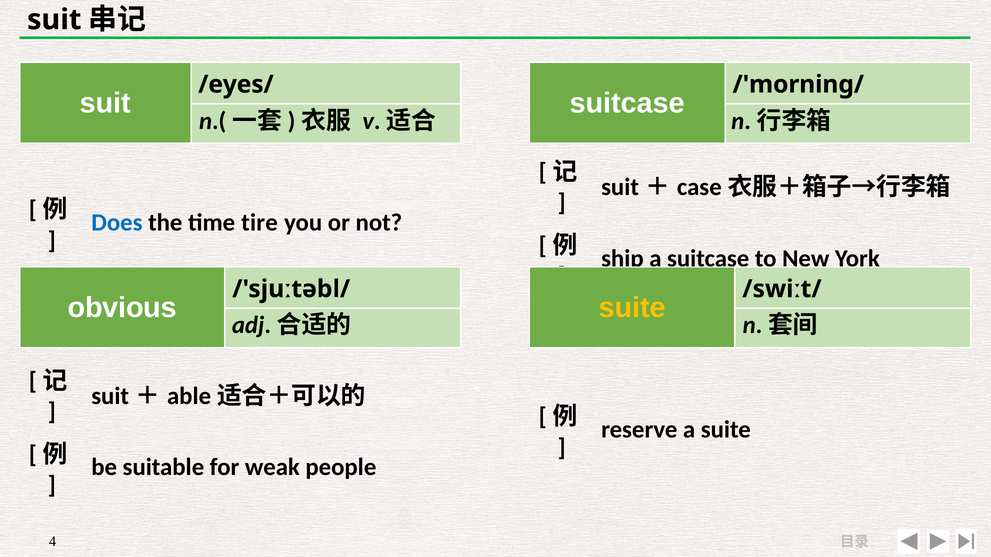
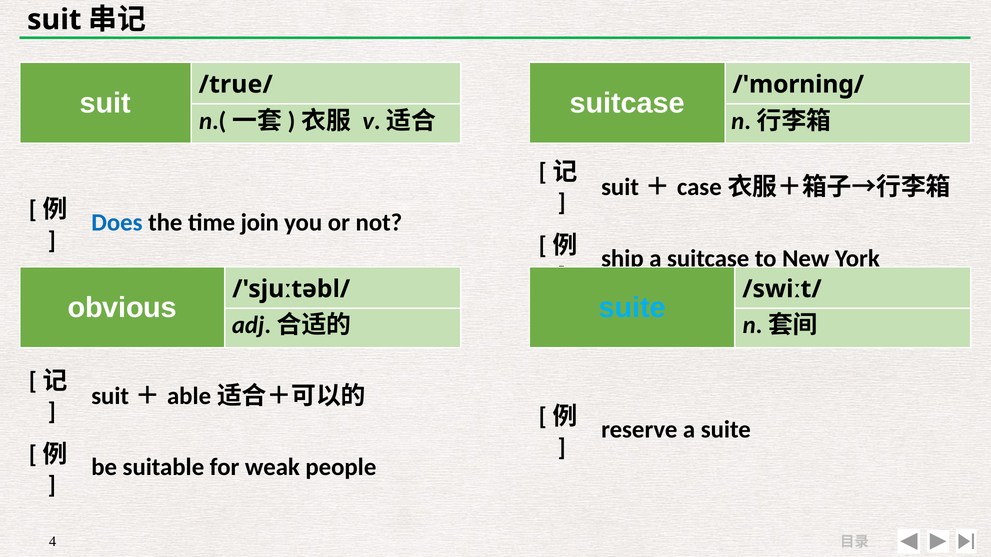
/eyes/: /eyes/ -> /true/ (236, 84)
tire: tire -> join (260, 223)
suite colour: yellow -> light blue (632, 308)
